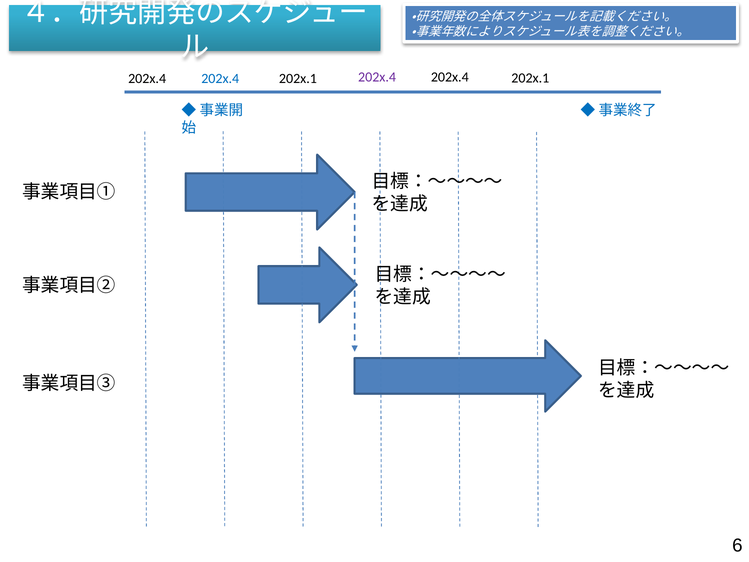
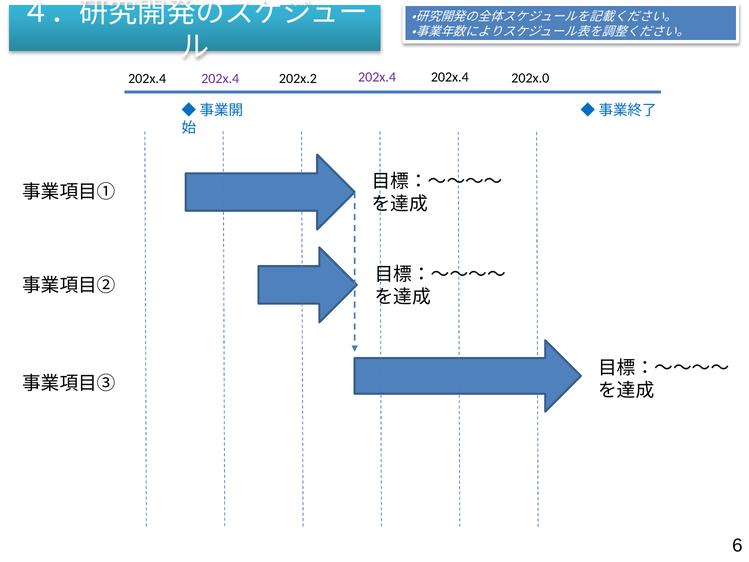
202x.1: 202x.1 -> 202x.0 (530, 78)
202x.1: 202x.1 -> 202x.2 (298, 78)
202x.4 colour: blue -> purple (220, 79)
